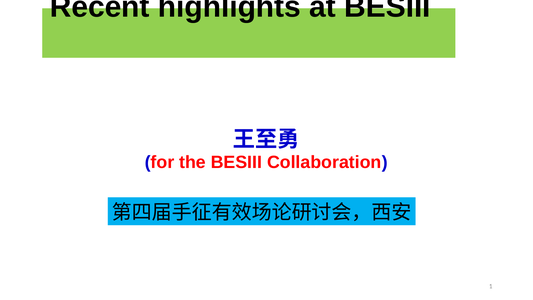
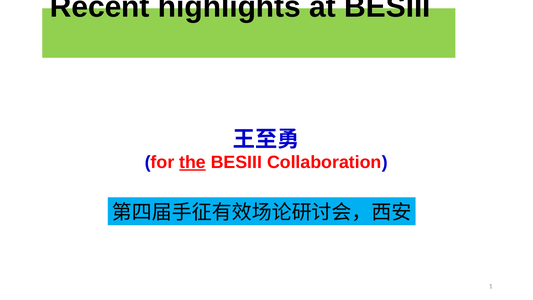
the underline: none -> present (192, 162)
